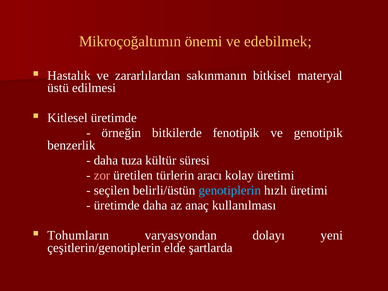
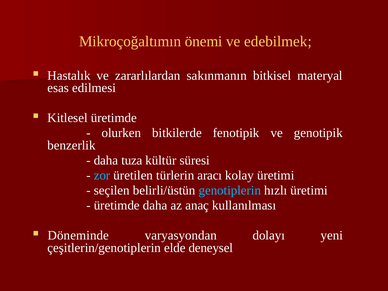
üstü: üstü -> esas (58, 88)
örneğin: örneğin -> olurken (121, 133)
zor colour: pink -> light blue (102, 175)
Tohumların: Tohumların -> Döneminde (78, 235)
şartlarda: şartlarda -> deneysel (211, 248)
